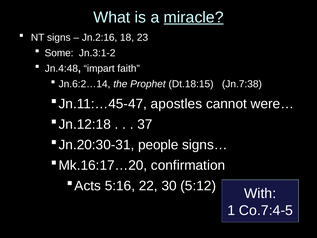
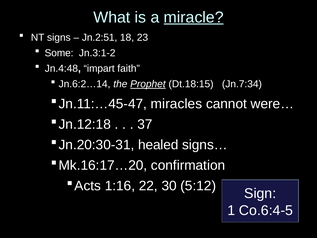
Jn.2:16: Jn.2:16 -> Jn.2:51 (100, 37)
Prophet underline: none -> present (148, 84)
Jn.7:38: Jn.7:38 -> Jn.7:34 (242, 84)
apostles: apostles -> miracles (176, 104)
people: people -> healed (158, 145)
5:16: 5:16 -> 1:16 (120, 186)
With: With -> Sign (260, 193)
Co.7:4-5: Co.7:4-5 -> Co.6:4-5 (266, 210)
